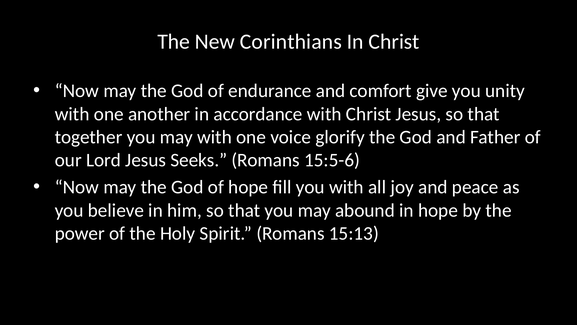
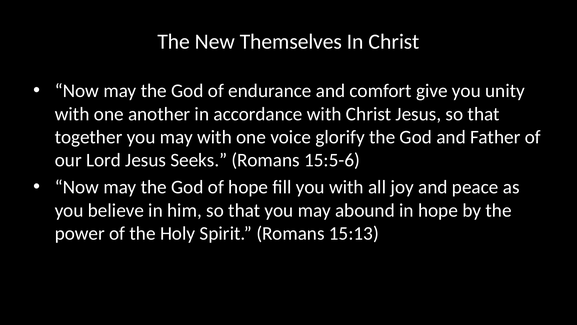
Corinthians: Corinthians -> Themselves (291, 42)
